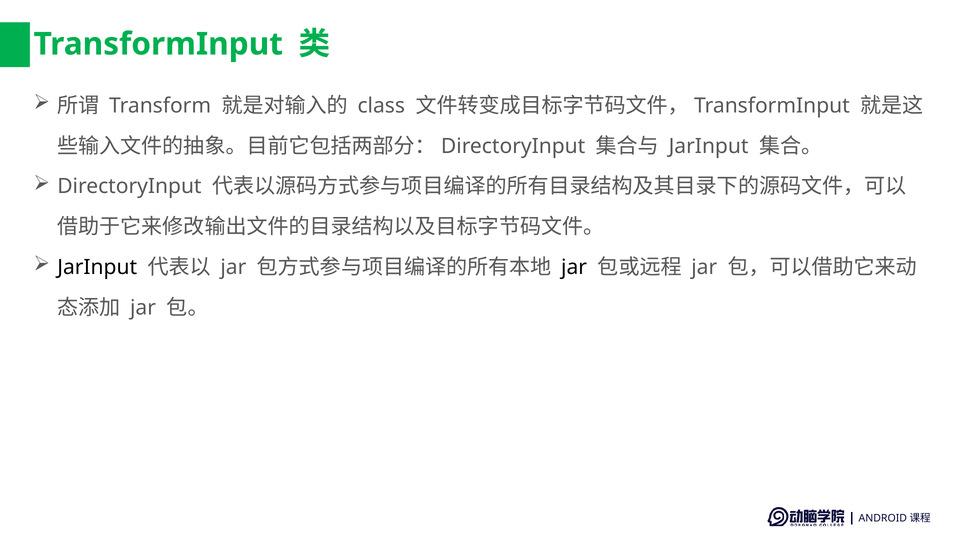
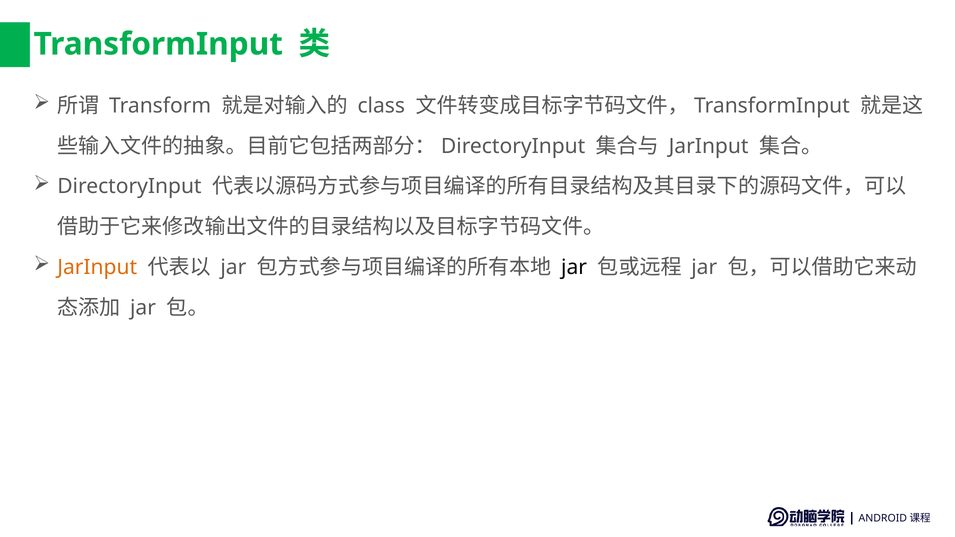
JarInput colour: black -> orange (97, 267)
